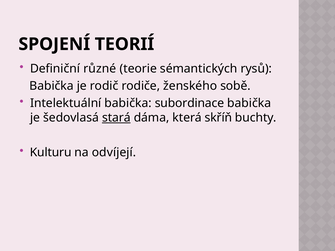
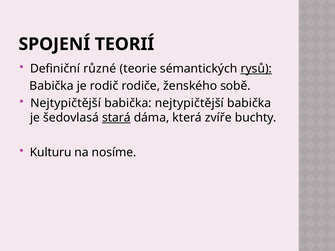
rysů underline: none -> present (256, 69)
Intelektuální: Intelektuální -> Nejtypičtější (66, 103)
babička subordinace: subordinace -> nejtypičtější (189, 103)
skříň: skříň -> zvíře (218, 118)
odvíjejí: odvíjejí -> nosíme (114, 152)
